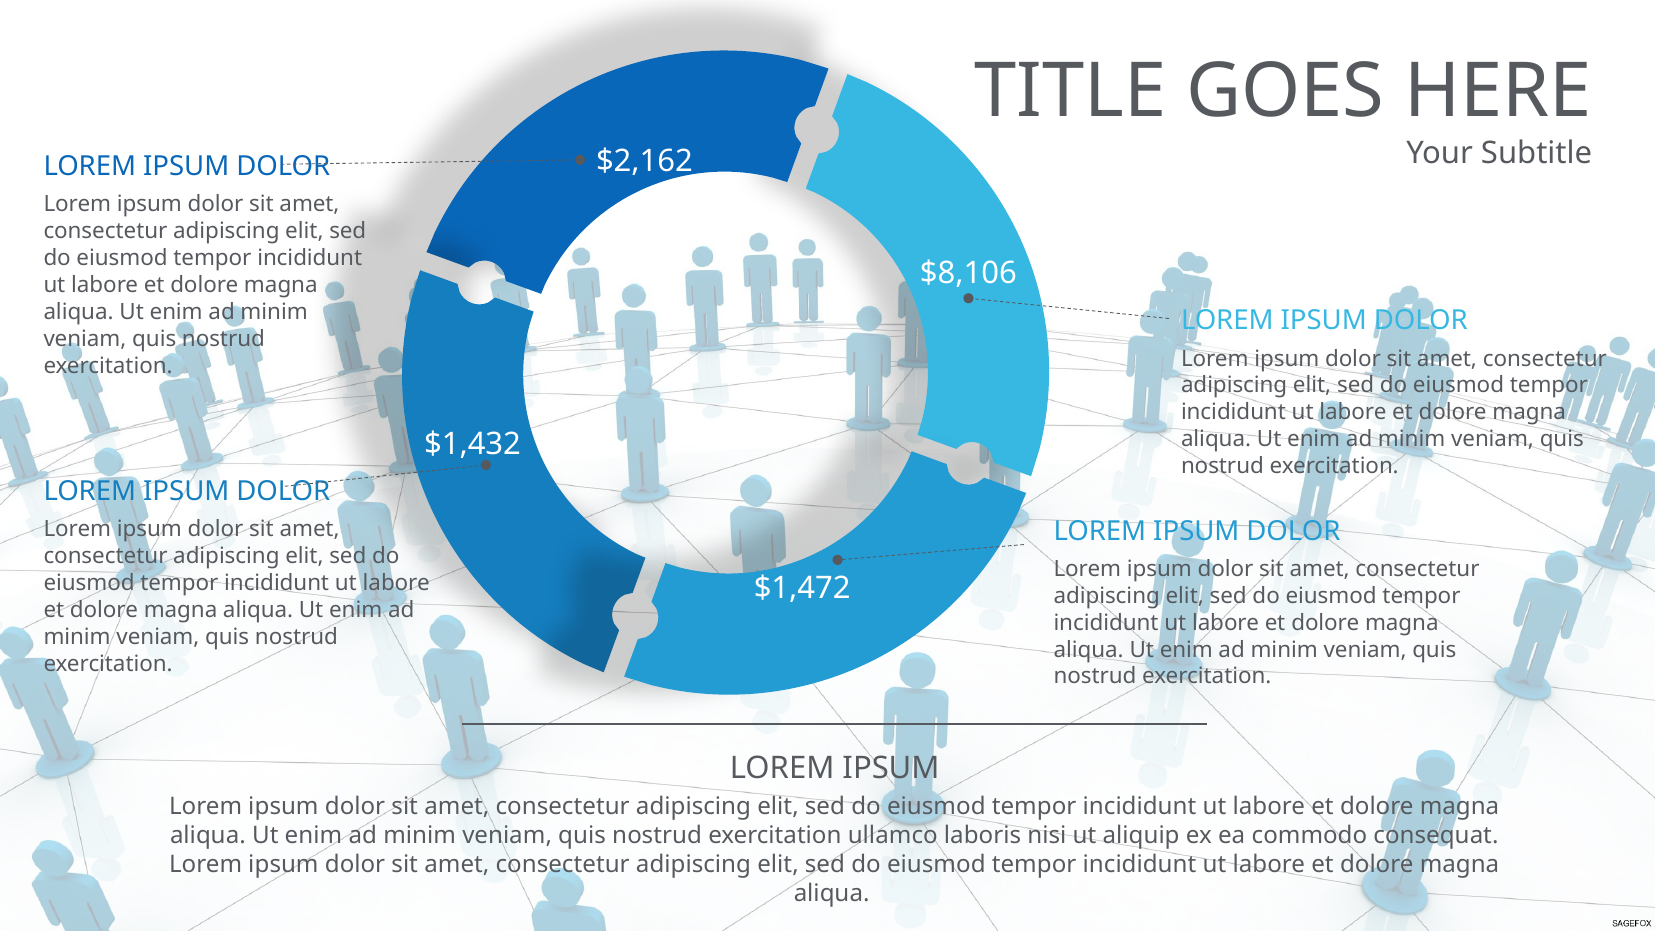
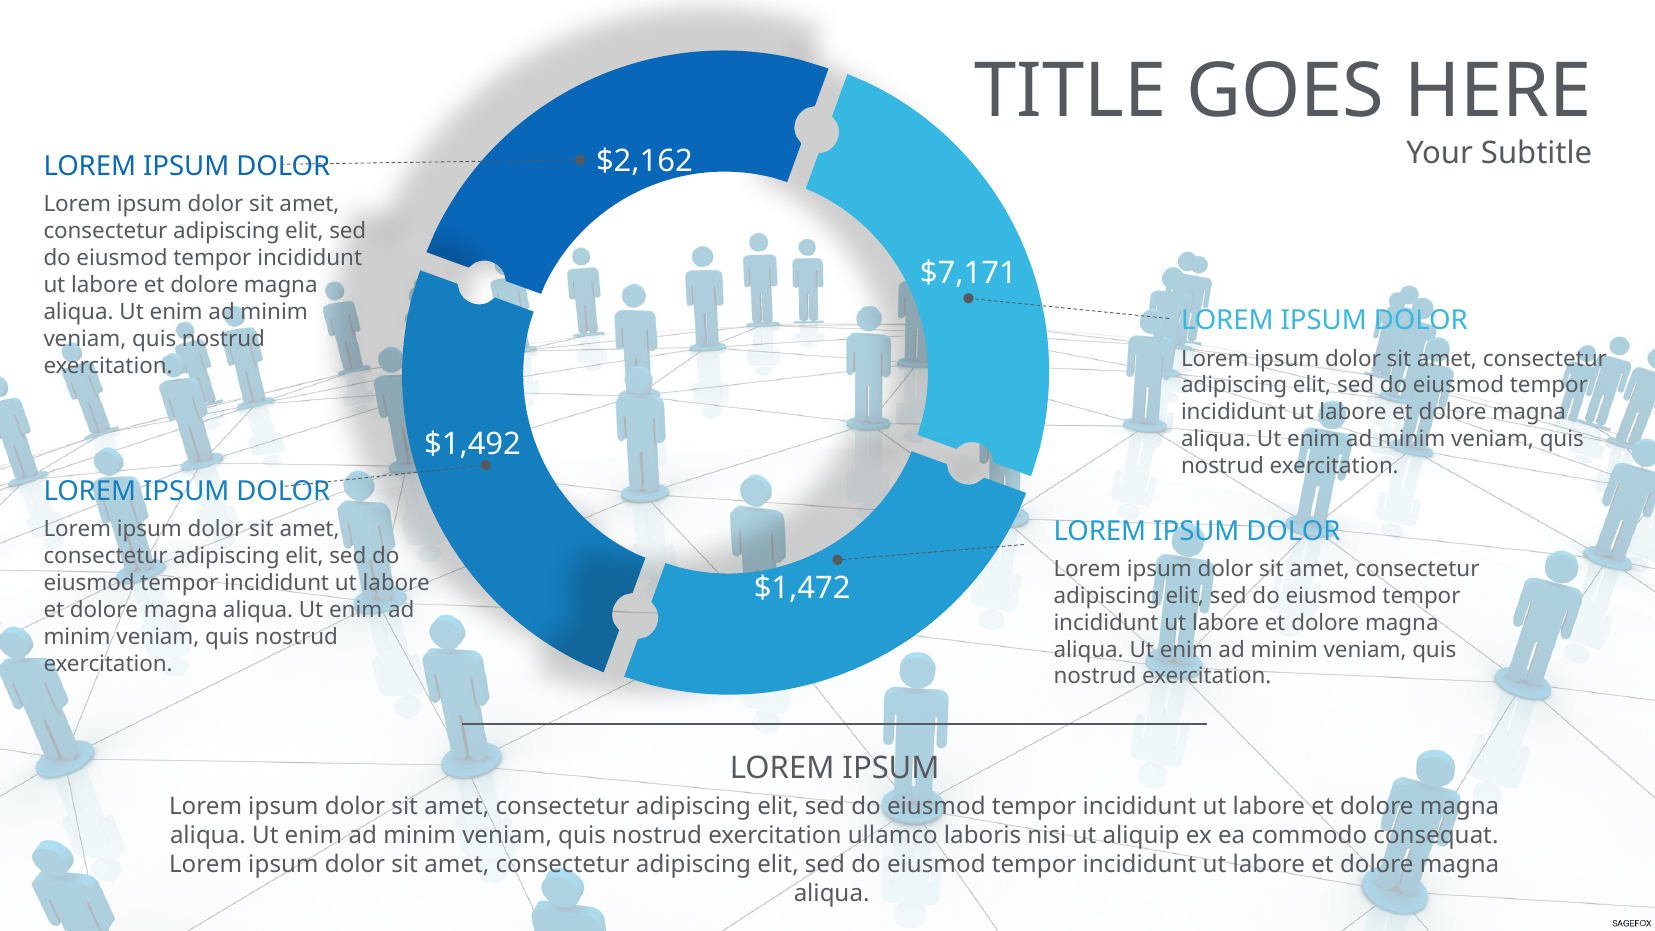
$8,106: $8,106 -> $7,171 (968, 273)
$1,432: $1,432 -> $1,492 (473, 444)
